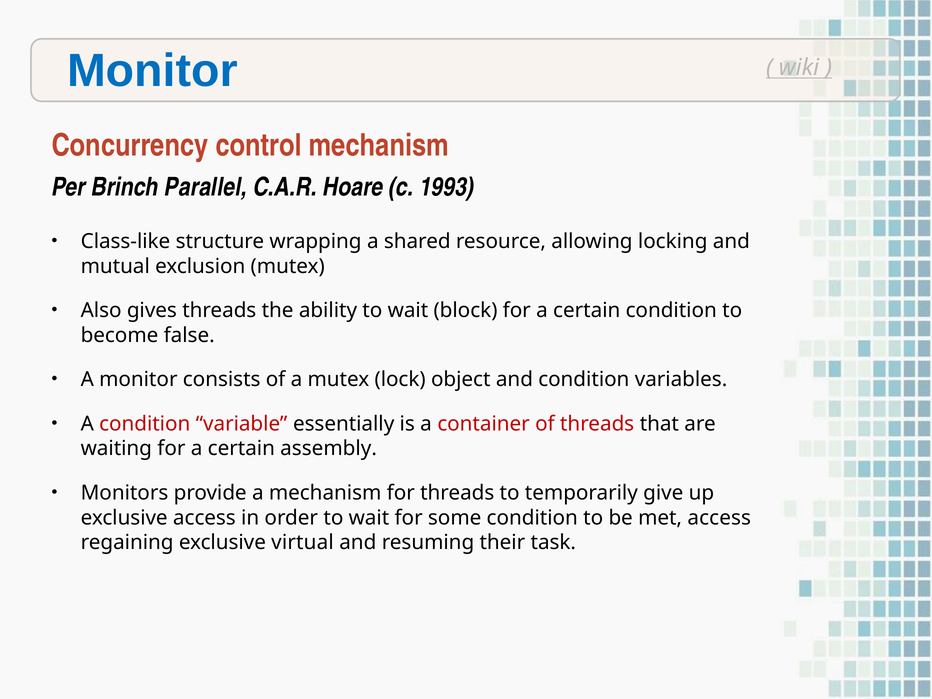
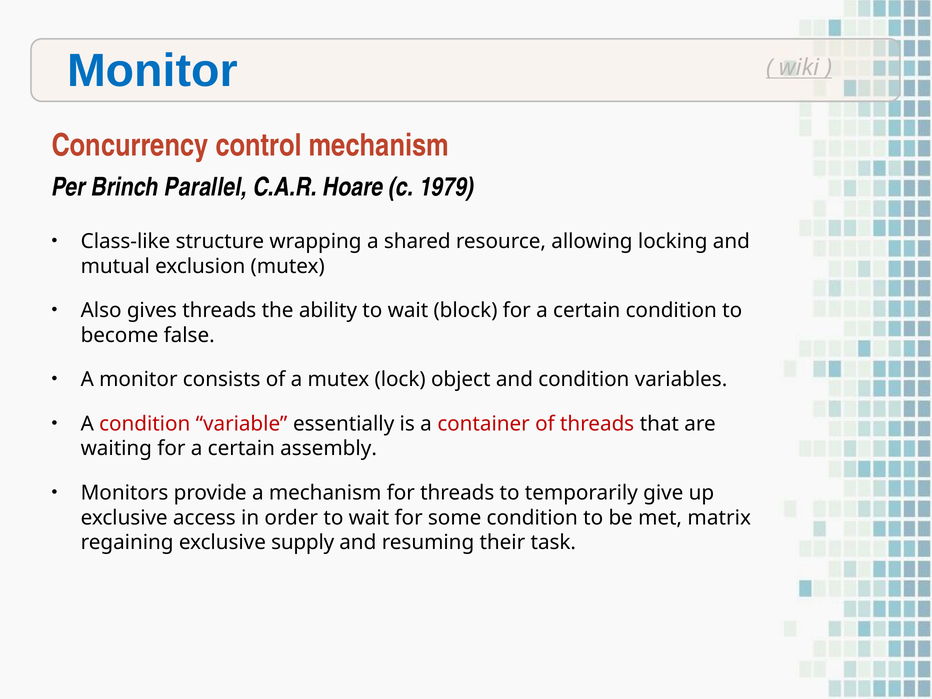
1993: 1993 -> 1979 (447, 187)
met access: access -> matrix (719, 518)
virtual: virtual -> supply (303, 543)
